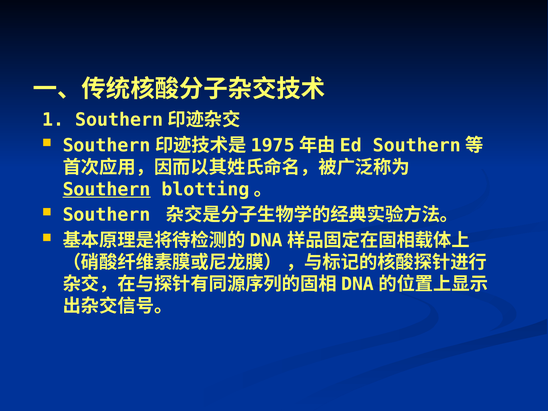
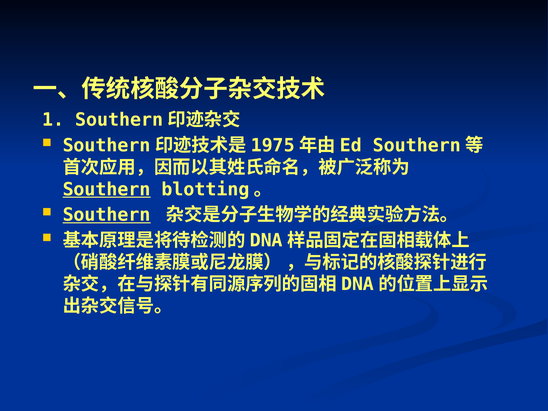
Southern underline: none -> present (107, 215)
